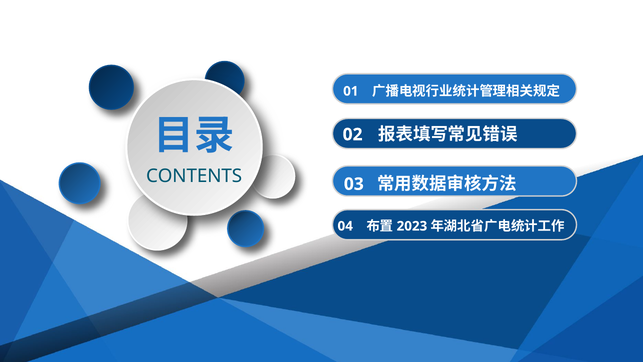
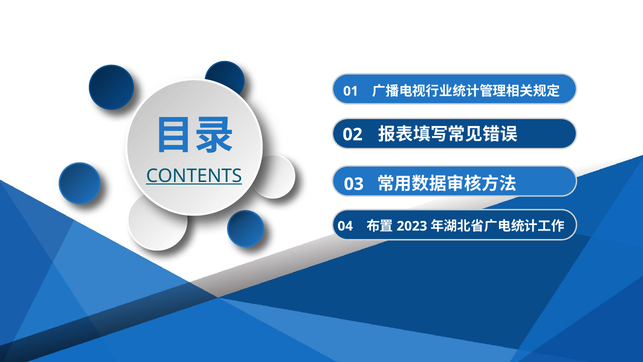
CONTENTS underline: none -> present (194, 176)
